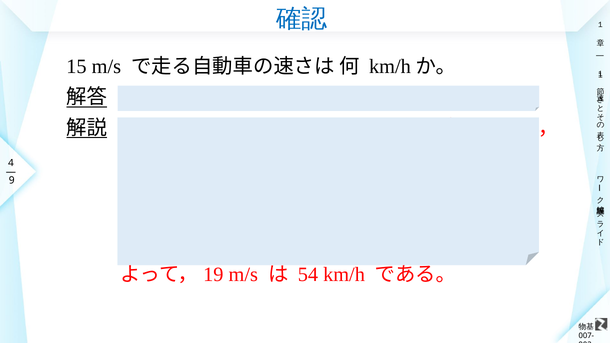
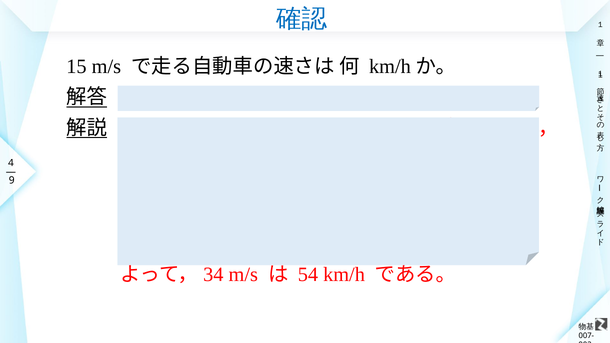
19: 19 -> 34 (213, 274)
